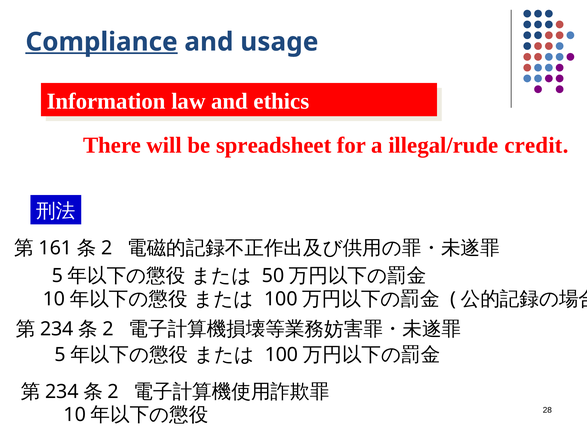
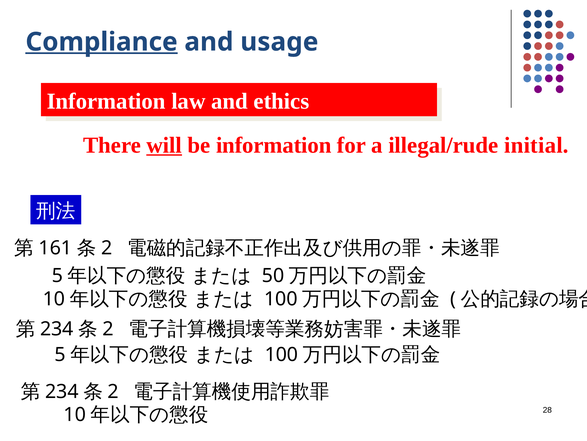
will underline: none -> present (164, 145)
be spreadsheet: spreadsheet -> information (274, 145)
credit: credit -> initial (536, 145)
